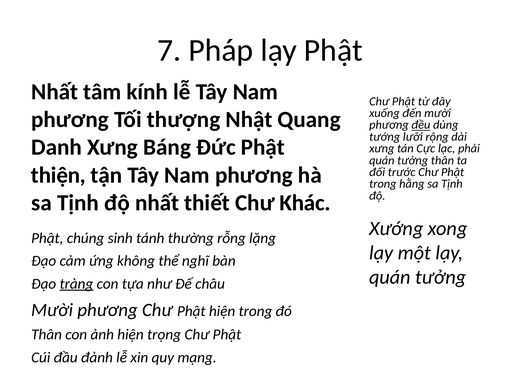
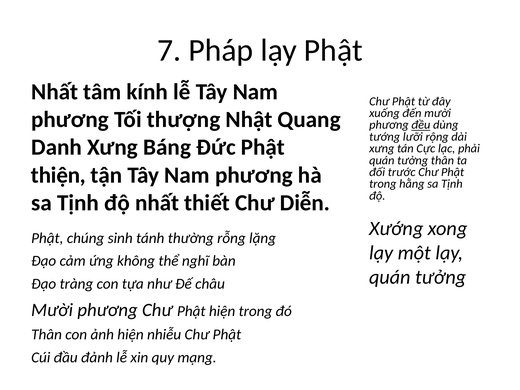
Khác: Khác -> Diễn (305, 203)
tràng underline: present -> none (76, 284)
trọng: trọng -> nhiễu (164, 335)
